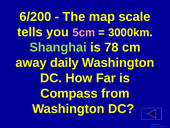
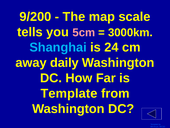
6/200: 6/200 -> 9/200 (35, 17)
Shanghai colour: light green -> light blue (58, 47)
78: 78 -> 24 (111, 47)
Compass: Compass -> Template (69, 93)
